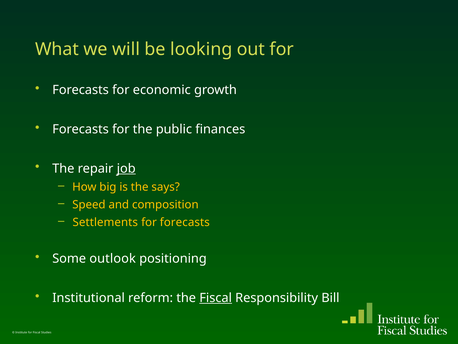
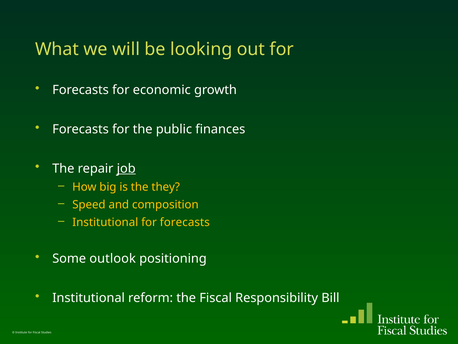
says: says -> they (166, 187)
Settlements: Settlements -> Institutional (105, 222)
Fiscal underline: present -> none (216, 298)
